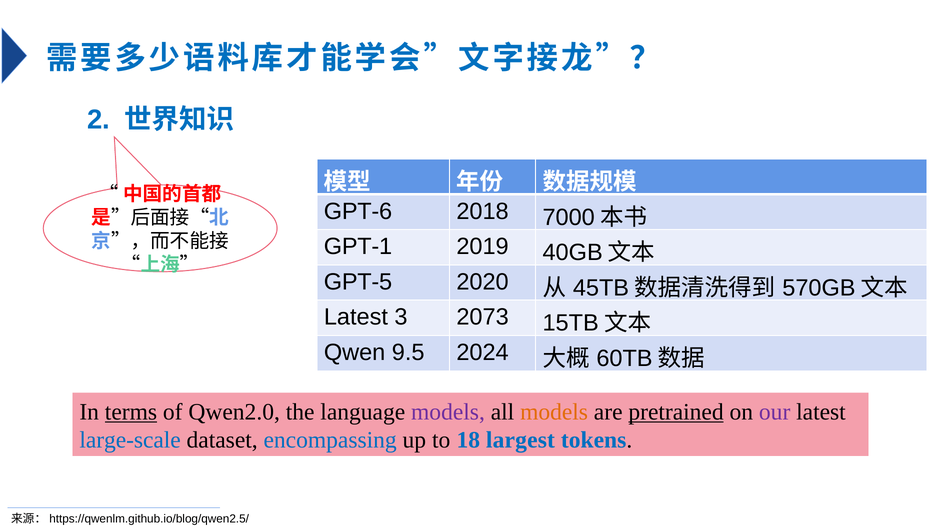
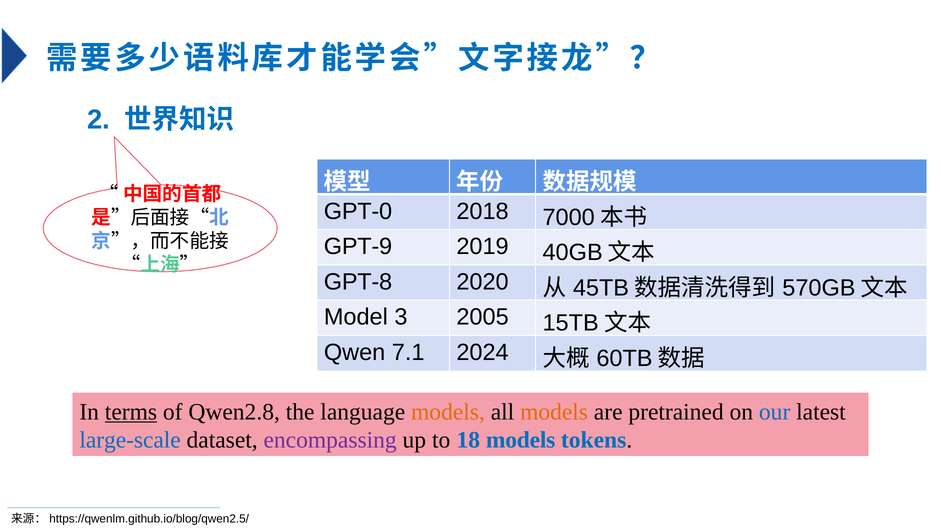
GPT-6: GPT-6 -> GPT-0 (358, 211)
GPT-1: GPT-1 -> GPT-9 (358, 247)
GPT-5: GPT-5 -> GPT-8 (358, 282)
Latest: Latest -> Model (356, 317)
2073: 2073 -> 2005 (483, 317)
9.5: 9.5 -> 7.1 (408, 353)
Qwen2.0: Qwen2.0 -> Qwen2.8 (234, 412)
models colour: purple -> orange (448, 412)
pretrained underline: present -> none (676, 412)
our colour: purple -> blue (775, 412)
encompassing colour: blue -> purple (330, 440)
18 largest: largest -> models (521, 440)
